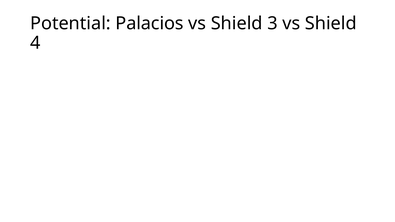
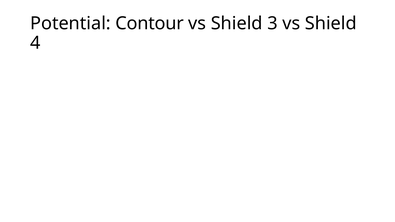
Palacios: Palacios -> Contour (150, 23)
